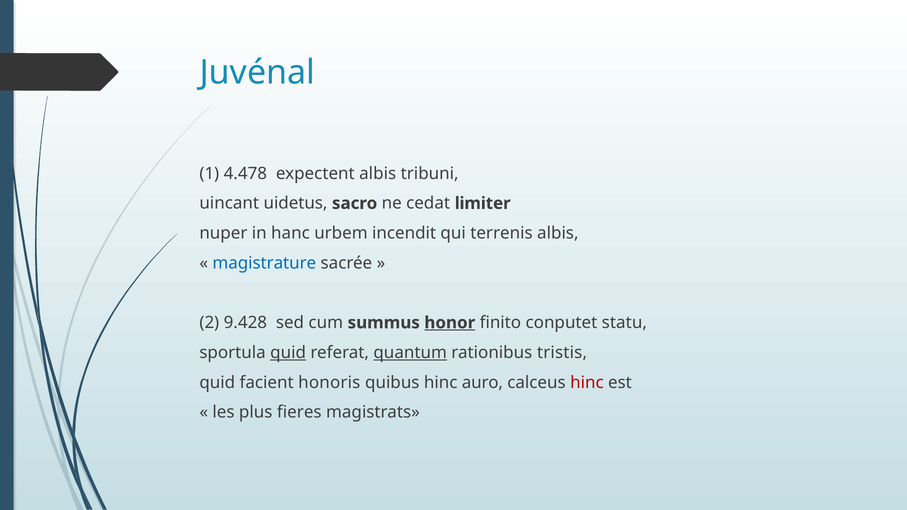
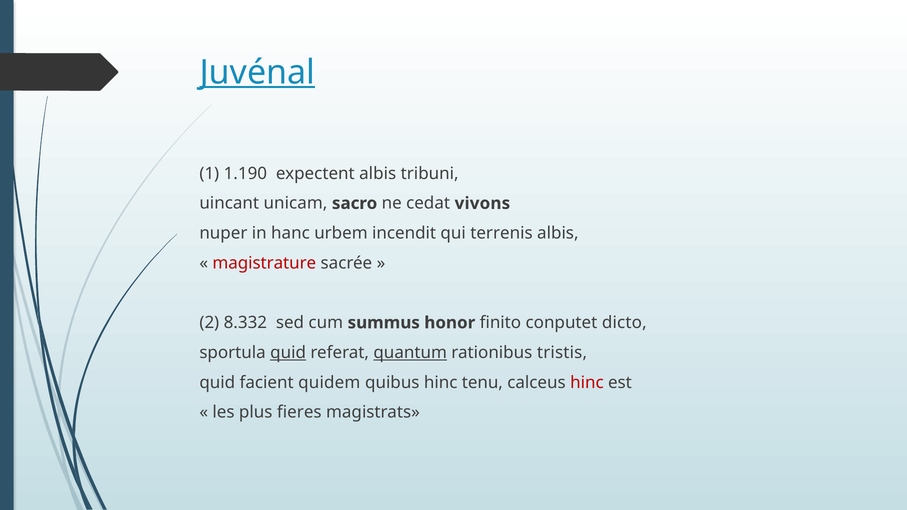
Juvénal underline: none -> present (257, 73)
4.478: 4.478 -> 1.190 (245, 174)
uidetus: uidetus -> unicam (295, 203)
limiter: limiter -> vivons (482, 203)
magistrature colour: blue -> red (264, 263)
9.428: 9.428 -> 8.332 (245, 323)
honor underline: present -> none (450, 323)
statu: statu -> dicto (624, 323)
honoris: honoris -> quidem (329, 383)
auro: auro -> tenu (482, 383)
